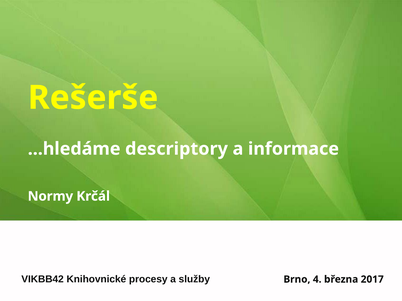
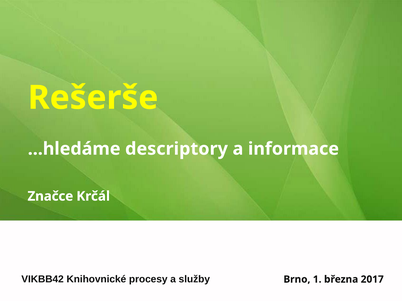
Normy: Normy -> Značce (50, 197)
4: 4 -> 1 (317, 280)
